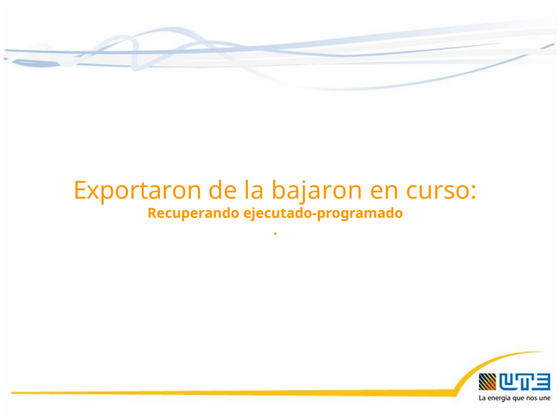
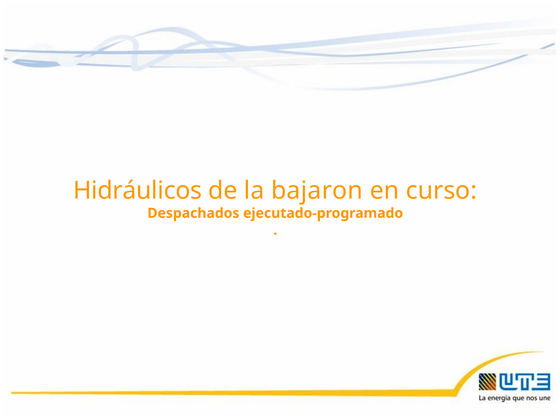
Exportaron: Exportaron -> Hidráulicos (138, 191)
Recuperando: Recuperando -> Despachados (193, 213)
